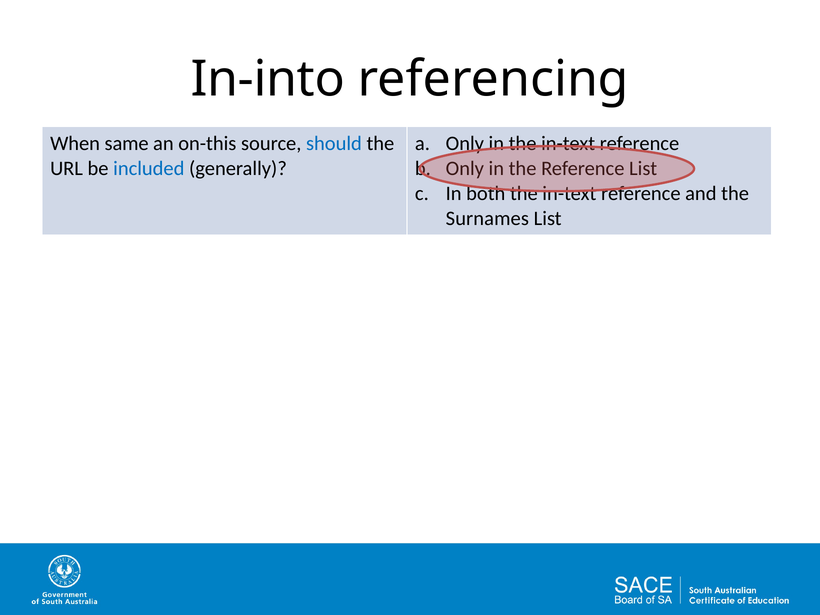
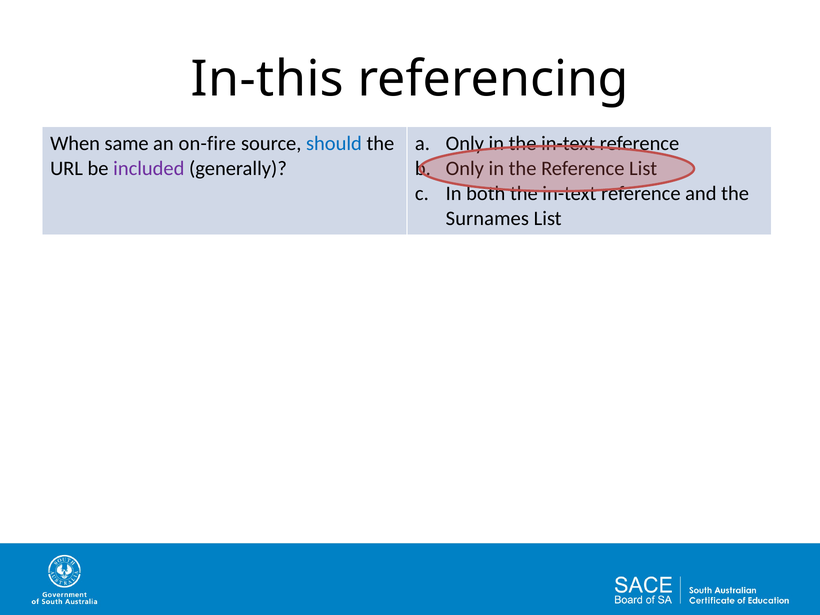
In-into: In-into -> In-this (267, 79)
on-this: on-this -> on-fire (207, 144)
included colour: blue -> purple (149, 169)
